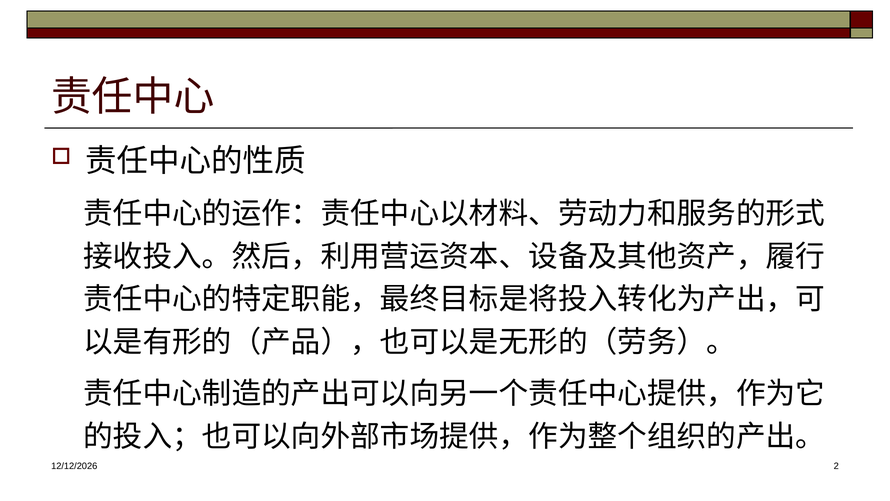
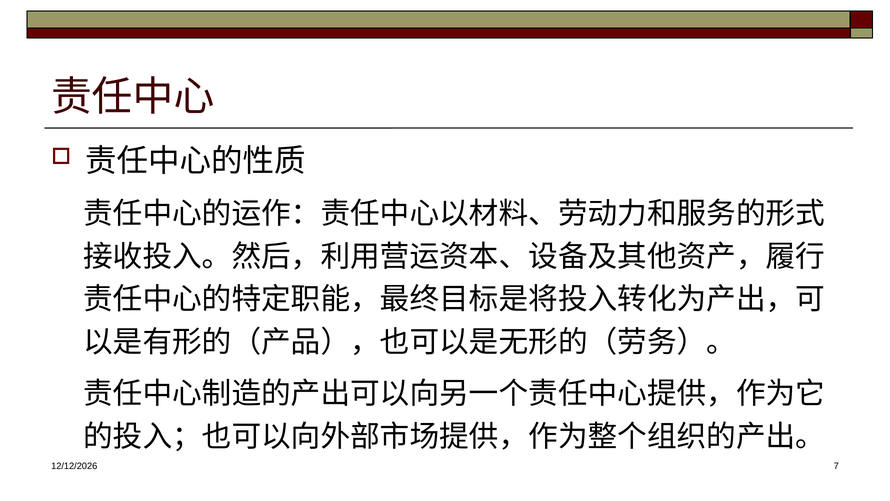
2: 2 -> 7 (836, 466)
